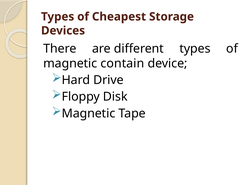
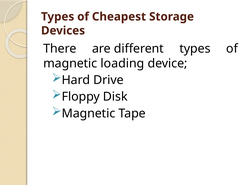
contain: contain -> loading (122, 63)
